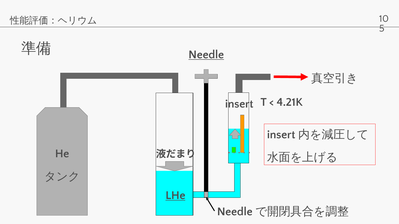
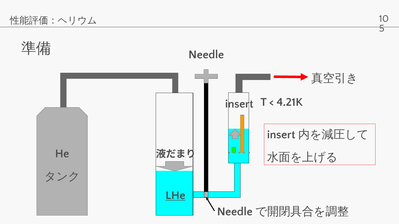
Needle underline: present -> none (206, 55)
